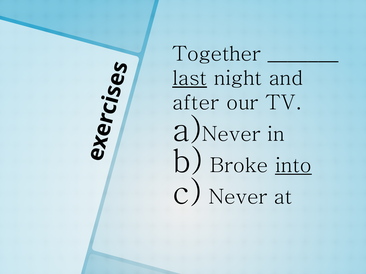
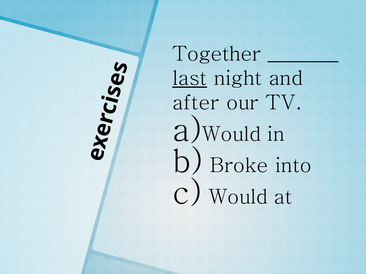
Never: Never -> Would (231, 134)
into underline: present -> none (293, 166)
Never: Never -> Would (238, 197)
